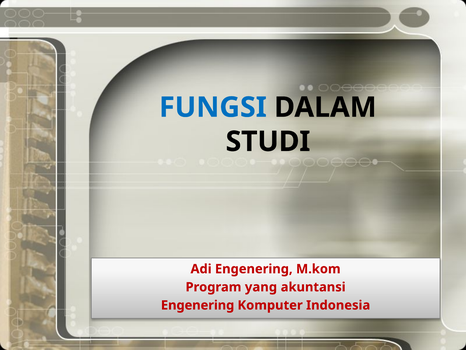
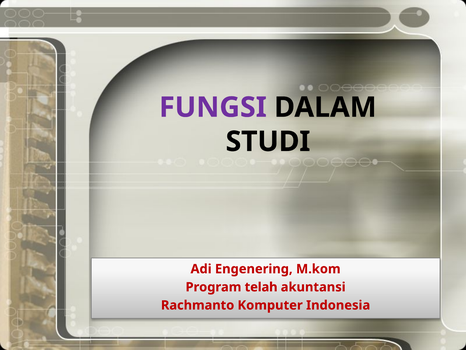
FUNGSI colour: blue -> purple (213, 107)
yang: yang -> telah (261, 287)
Engenering: Engenering -> Rachmanto (198, 305)
